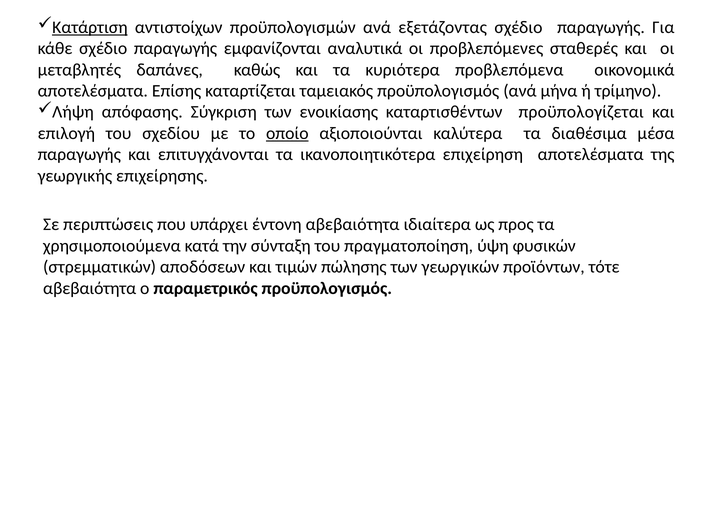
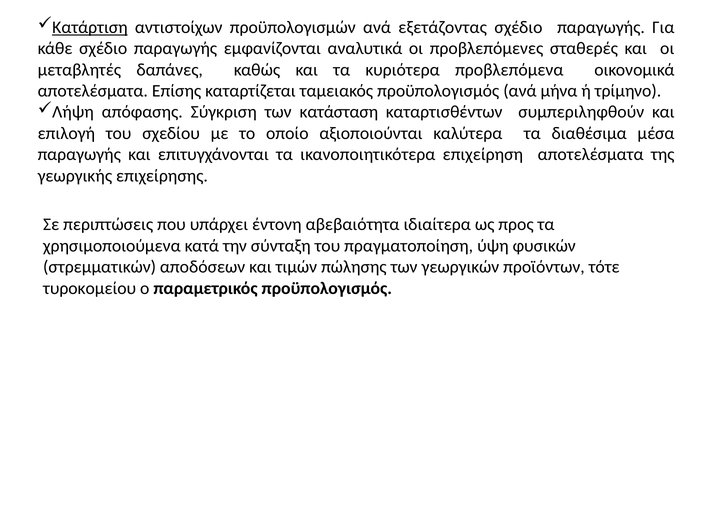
ενοικίασης: ενοικίασης -> κατάσταση (339, 112)
προϋπολογίζεται: προϋπολογίζεται -> συμπεριληφθούν (581, 112)
οποίο underline: present -> none (287, 133)
αβεβαιότητα: αβεβαιότητα -> τυροκομείου (90, 288)
